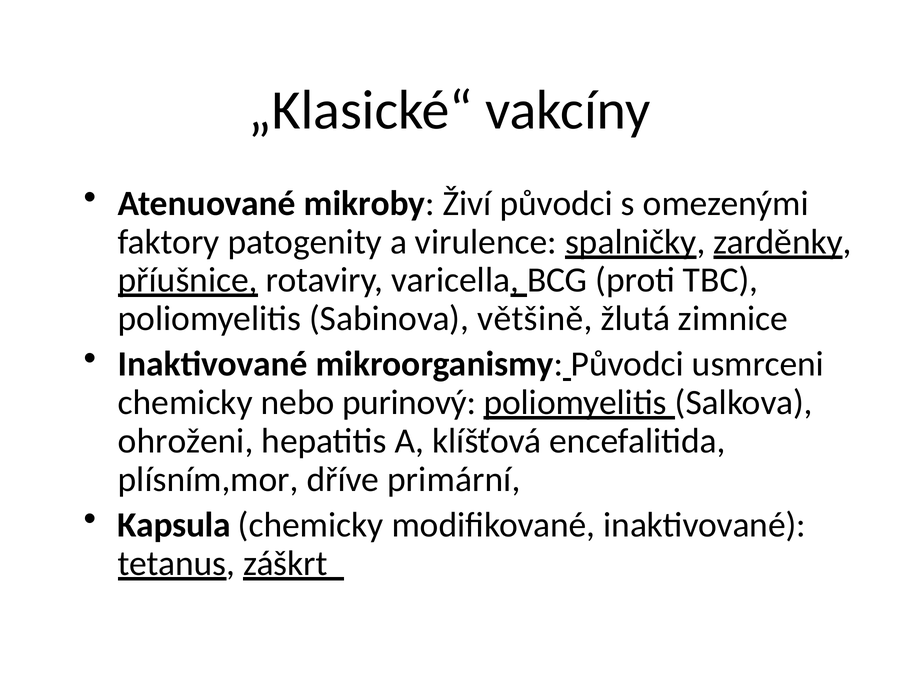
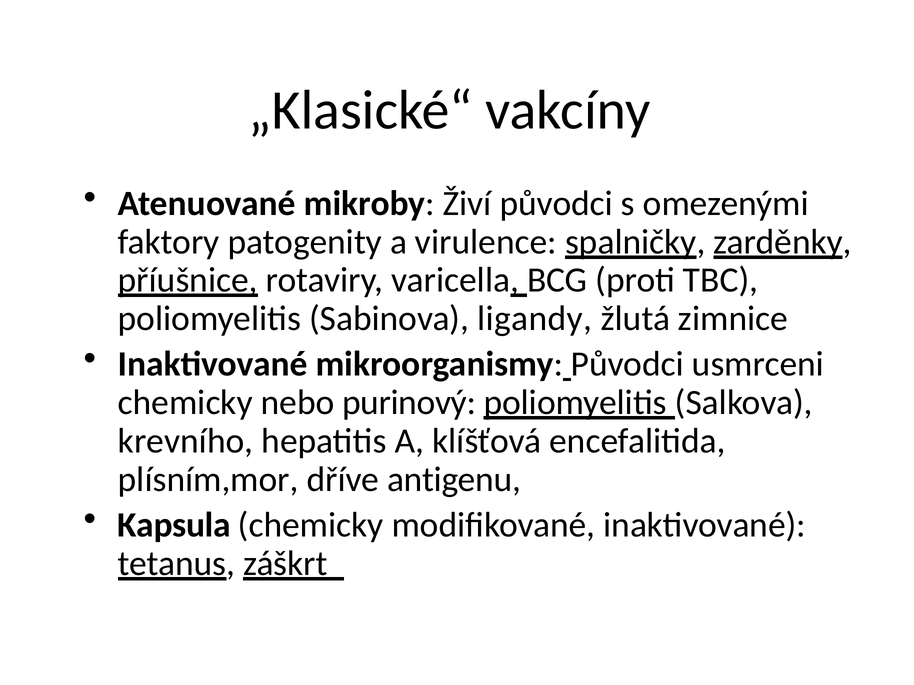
většině: většině -> ligandy (535, 319)
ohroženi: ohroženi -> krevního (186, 441)
primární: primární -> antigenu (454, 480)
